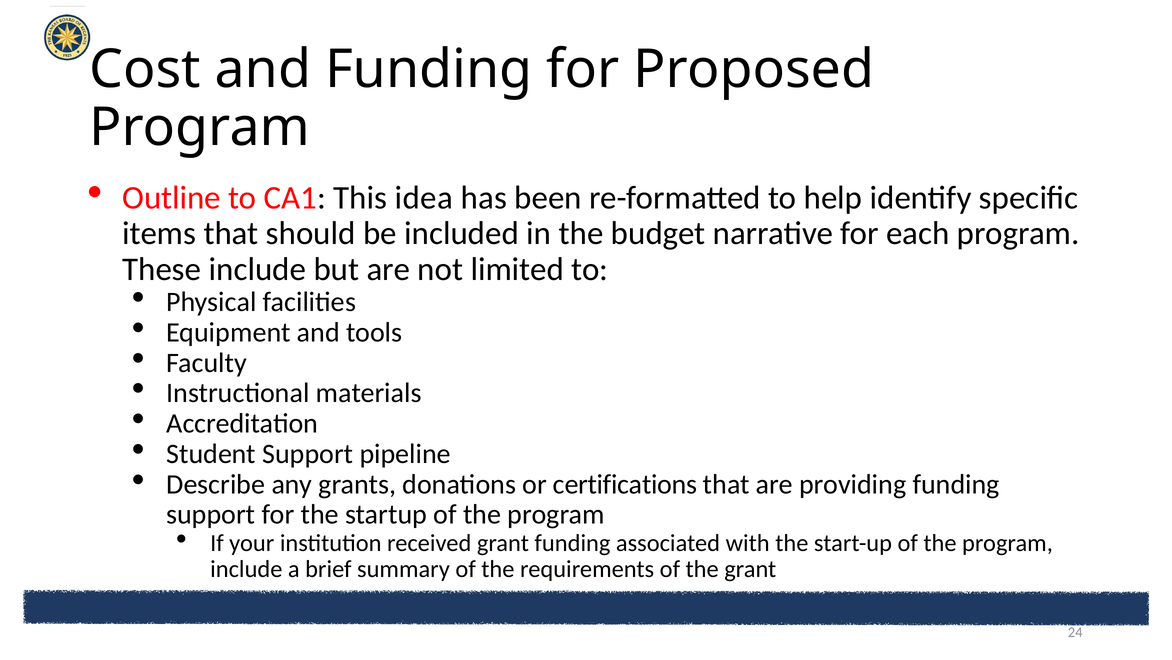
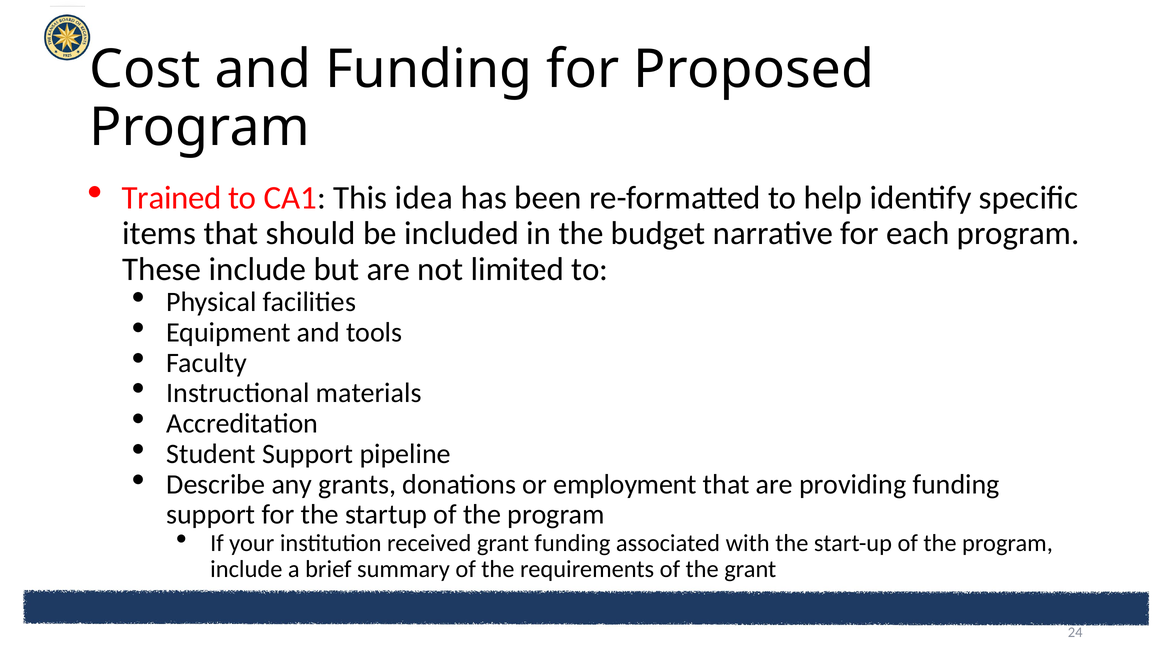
Outline: Outline -> Trained (172, 198)
certifications: certifications -> employment (625, 484)
